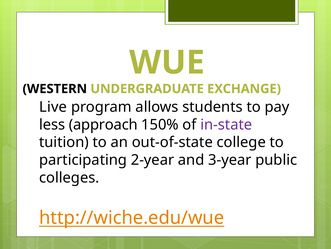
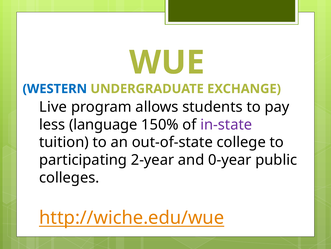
WESTERN colour: black -> blue (55, 89)
approach: approach -> language (103, 124)
3-year: 3-year -> 0-year (230, 160)
